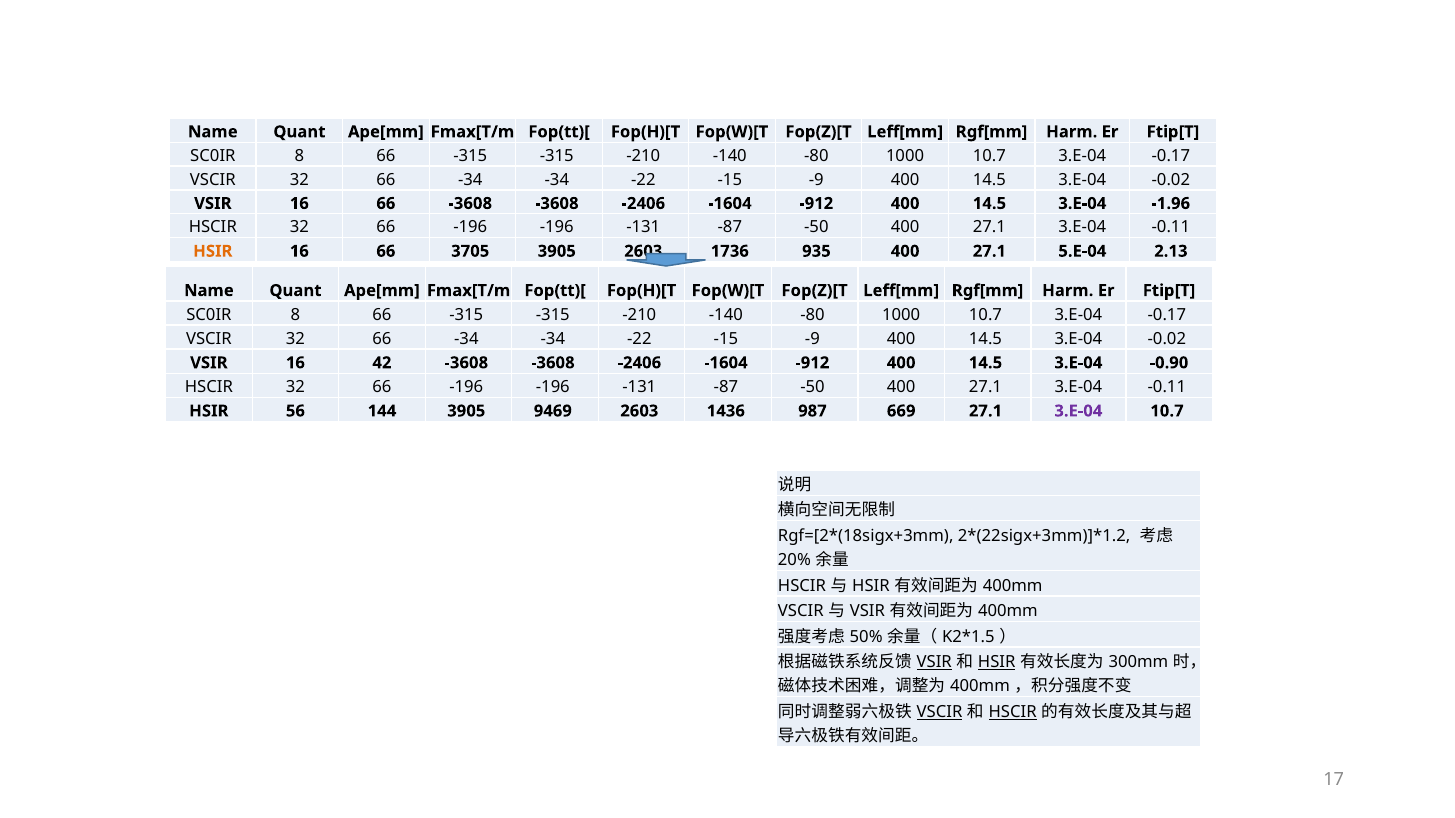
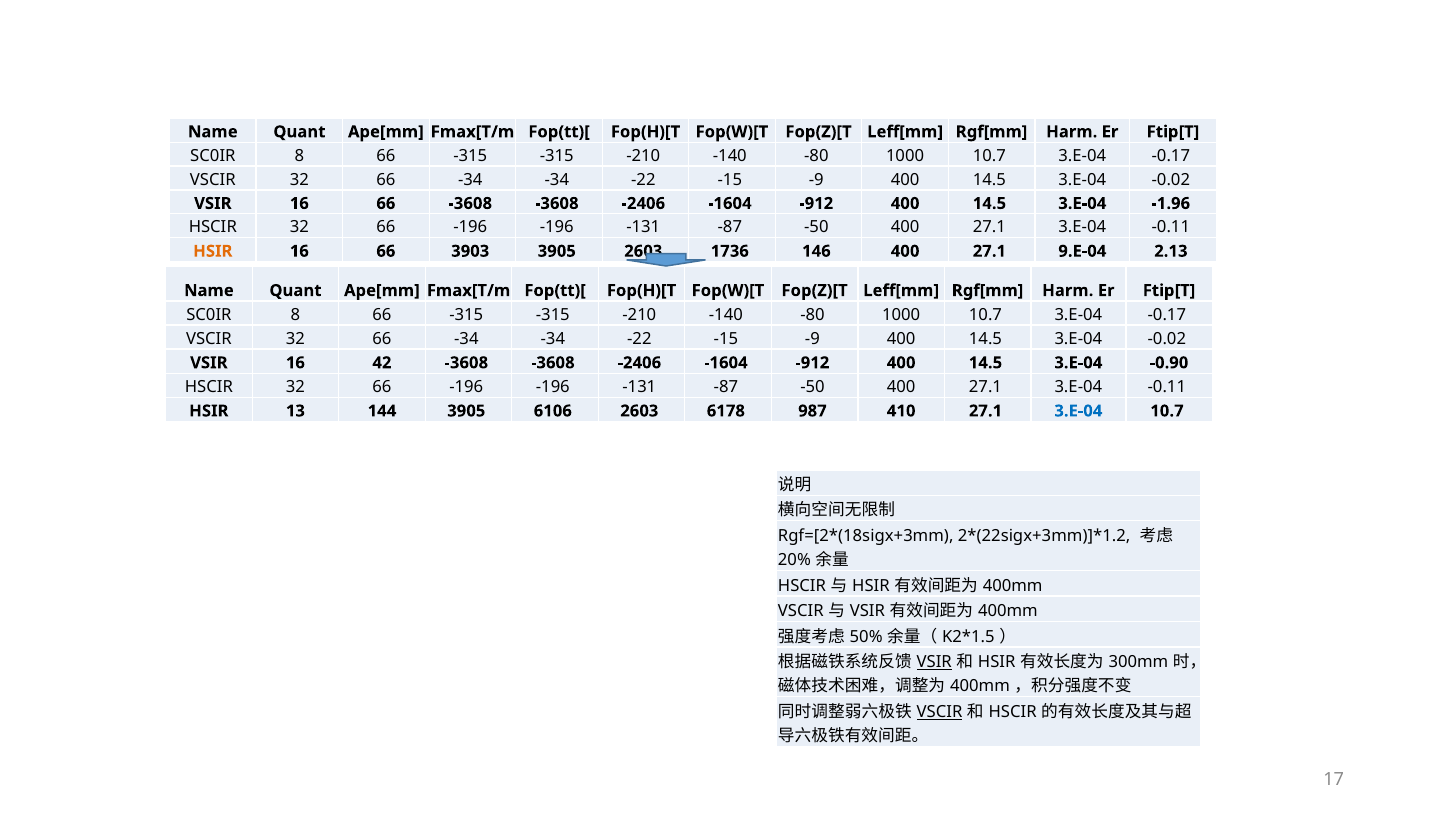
3705: 3705 -> 3903 (470, 251)
935: 935 -> 146 (816, 251)
5.E-04: 5.E-04 -> 9.E-04 (1082, 251)
56: 56 -> 13 (295, 411)
9469: 9469 -> 6106 (553, 411)
1436: 1436 -> 6178 (726, 411)
669: 669 -> 410 (901, 411)
3.E-04 colour: purple -> blue (1078, 411)
HSIR underline: present -> none (997, 662)
HSCIR underline: present -> none (1013, 712)
